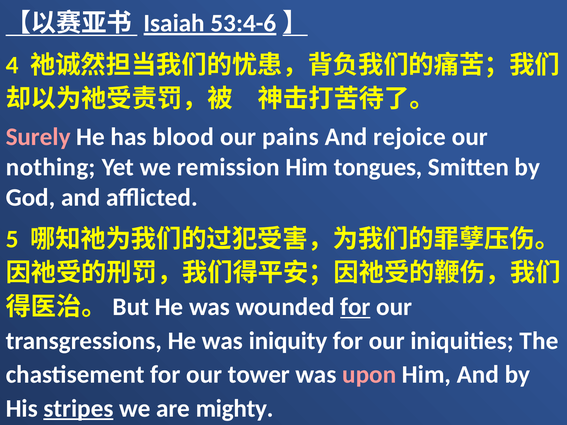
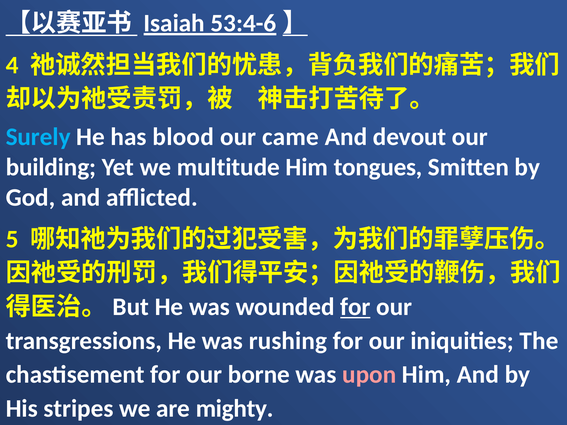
Surely colour: pink -> light blue (38, 137)
pains: pains -> came (290, 137)
rejoice: rejoice -> devout (410, 137)
nothing: nothing -> building (51, 167)
remission: remission -> multitude (228, 167)
iniquity: iniquity -> rushing (288, 341)
tower: tower -> borne (259, 375)
stripes underline: present -> none (78, 409)
